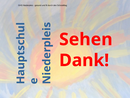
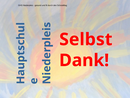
Sehen: Sehen -> Selbst (86, 39)
